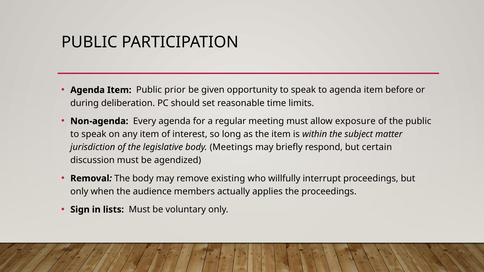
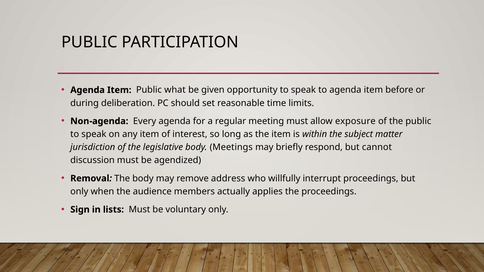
prior: prior -> what (175, 90)
certain: certain -> cannot (377, 147)
existing: existing -> address (228, 179)
